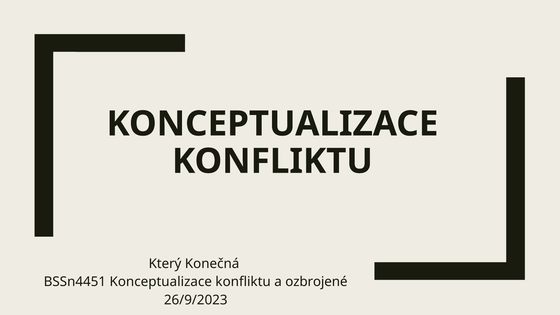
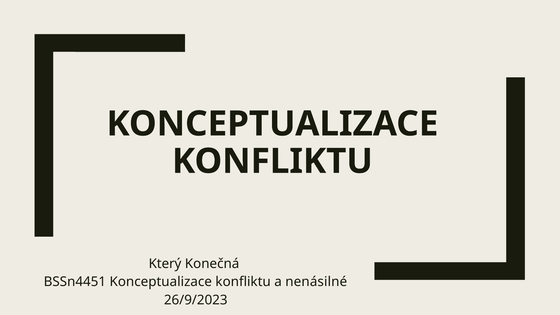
ozbrojené: ozbrojené -> nenásilné (316, 282)
